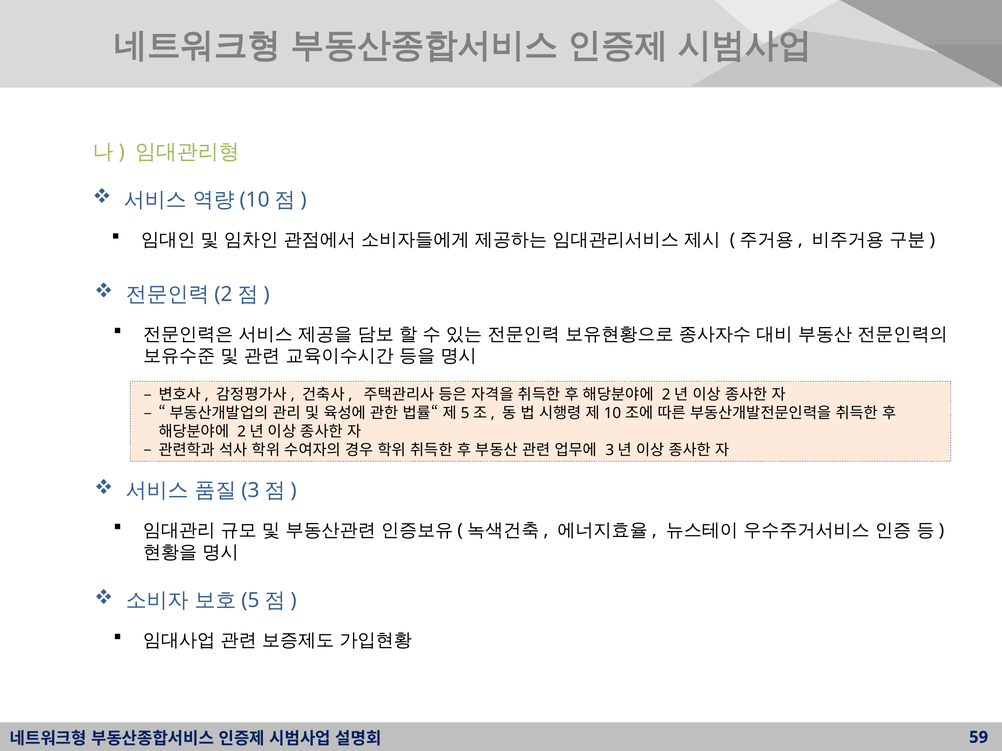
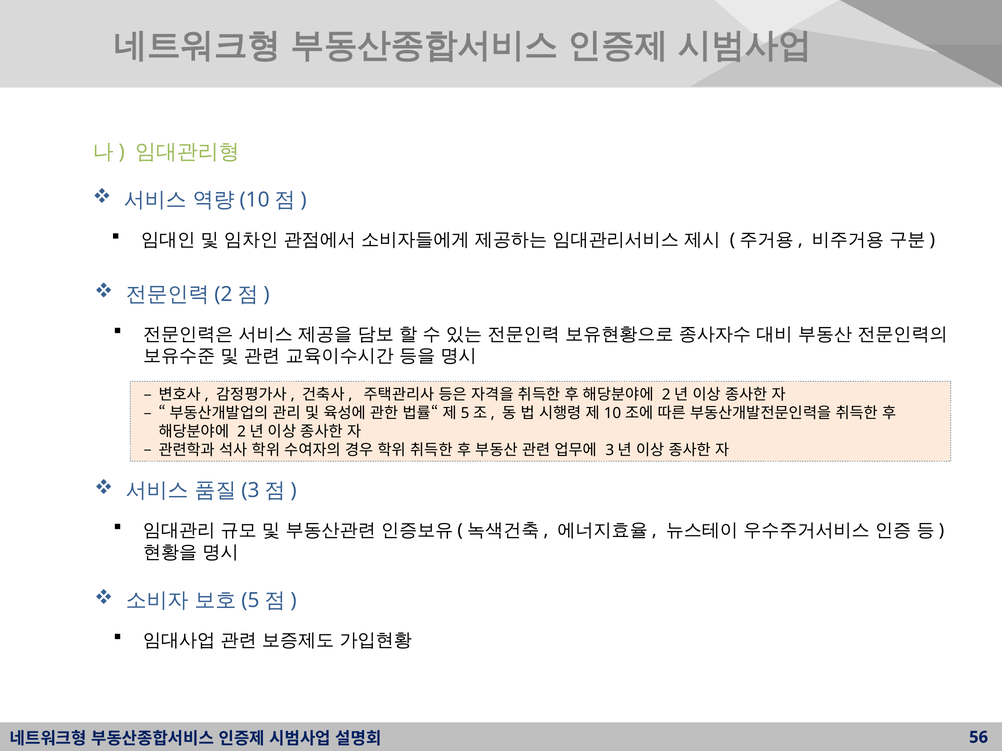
59: 59 -> 56 (979, 738)
